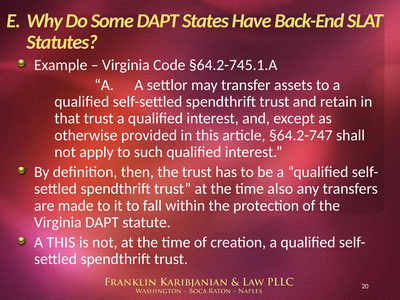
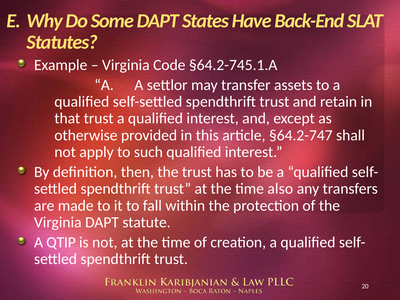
A THIS: THIS -> QTIP (61, 242)
